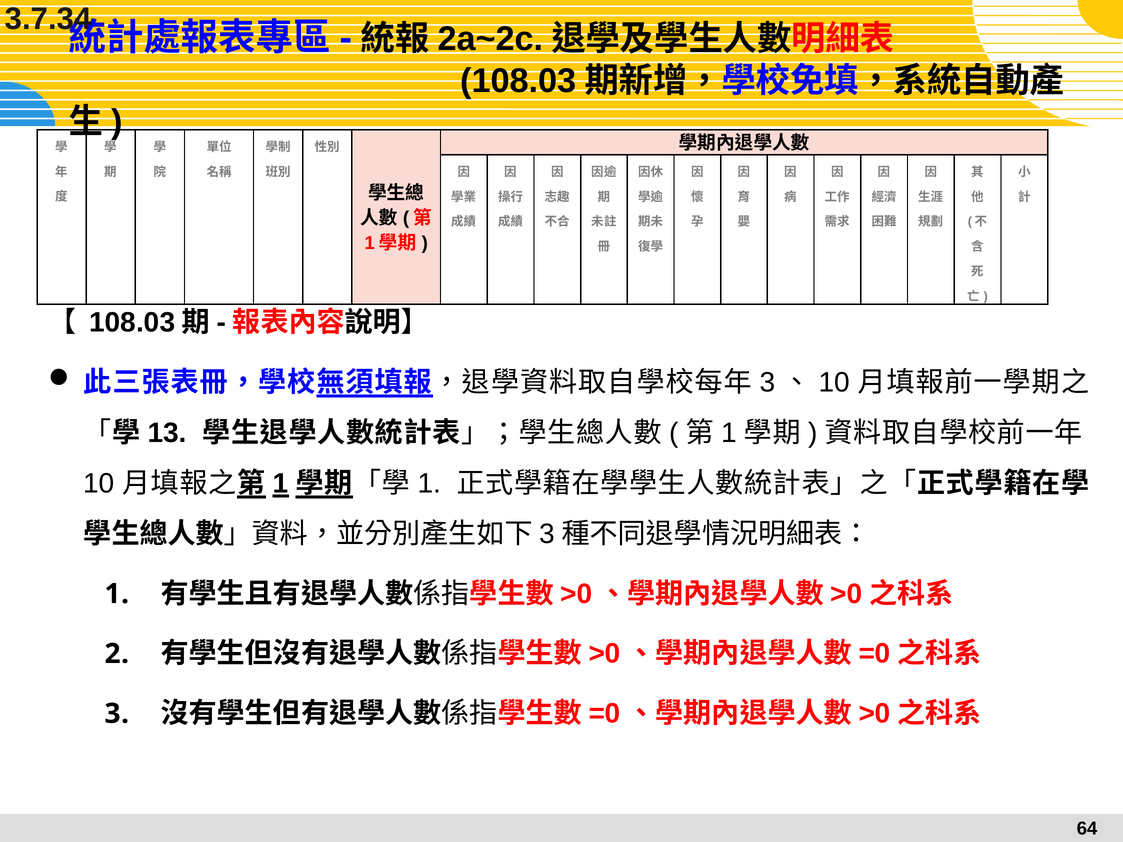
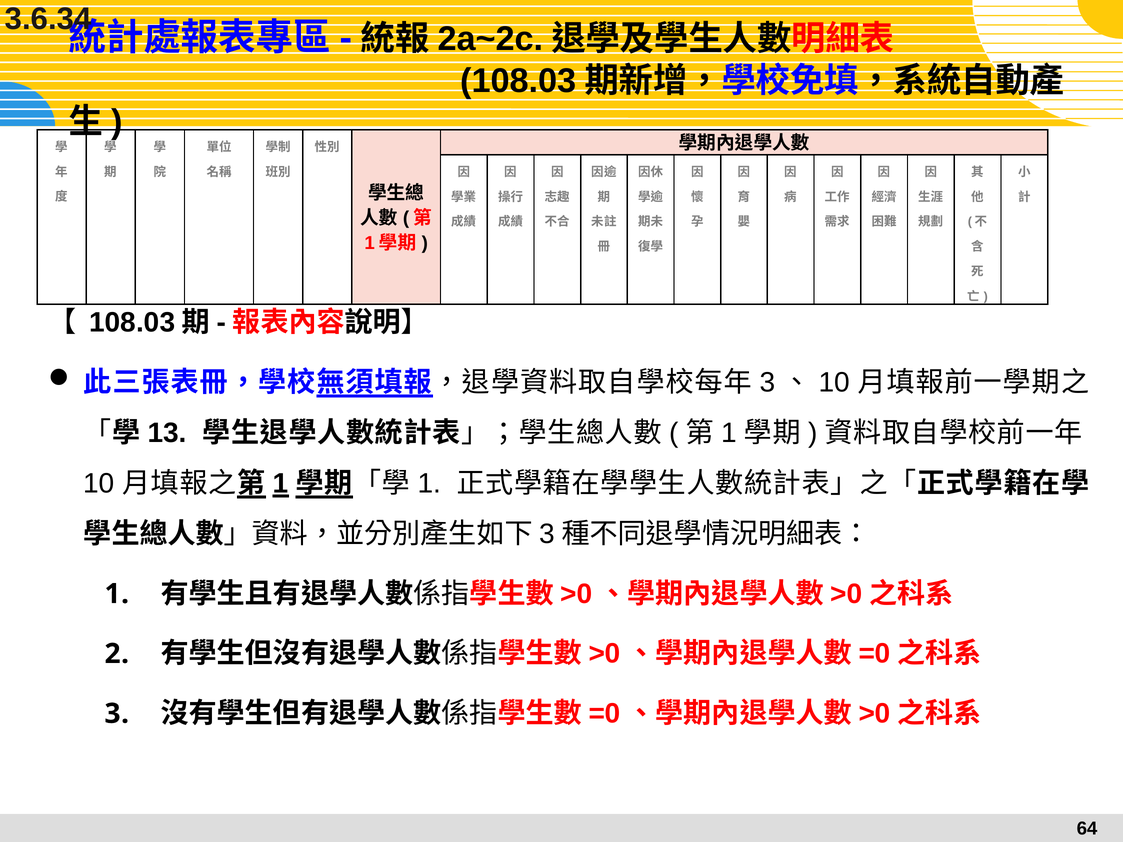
3.7.34: 3.7.34 -> 3.6.34 (48, 19)
